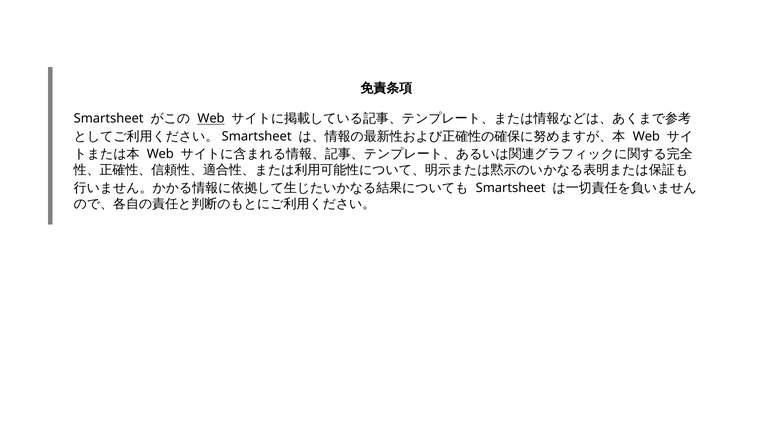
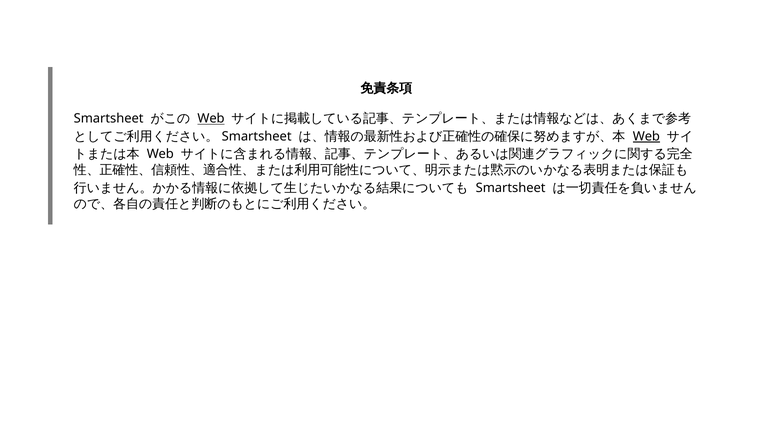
Web underline: none -> present (646, 136)
